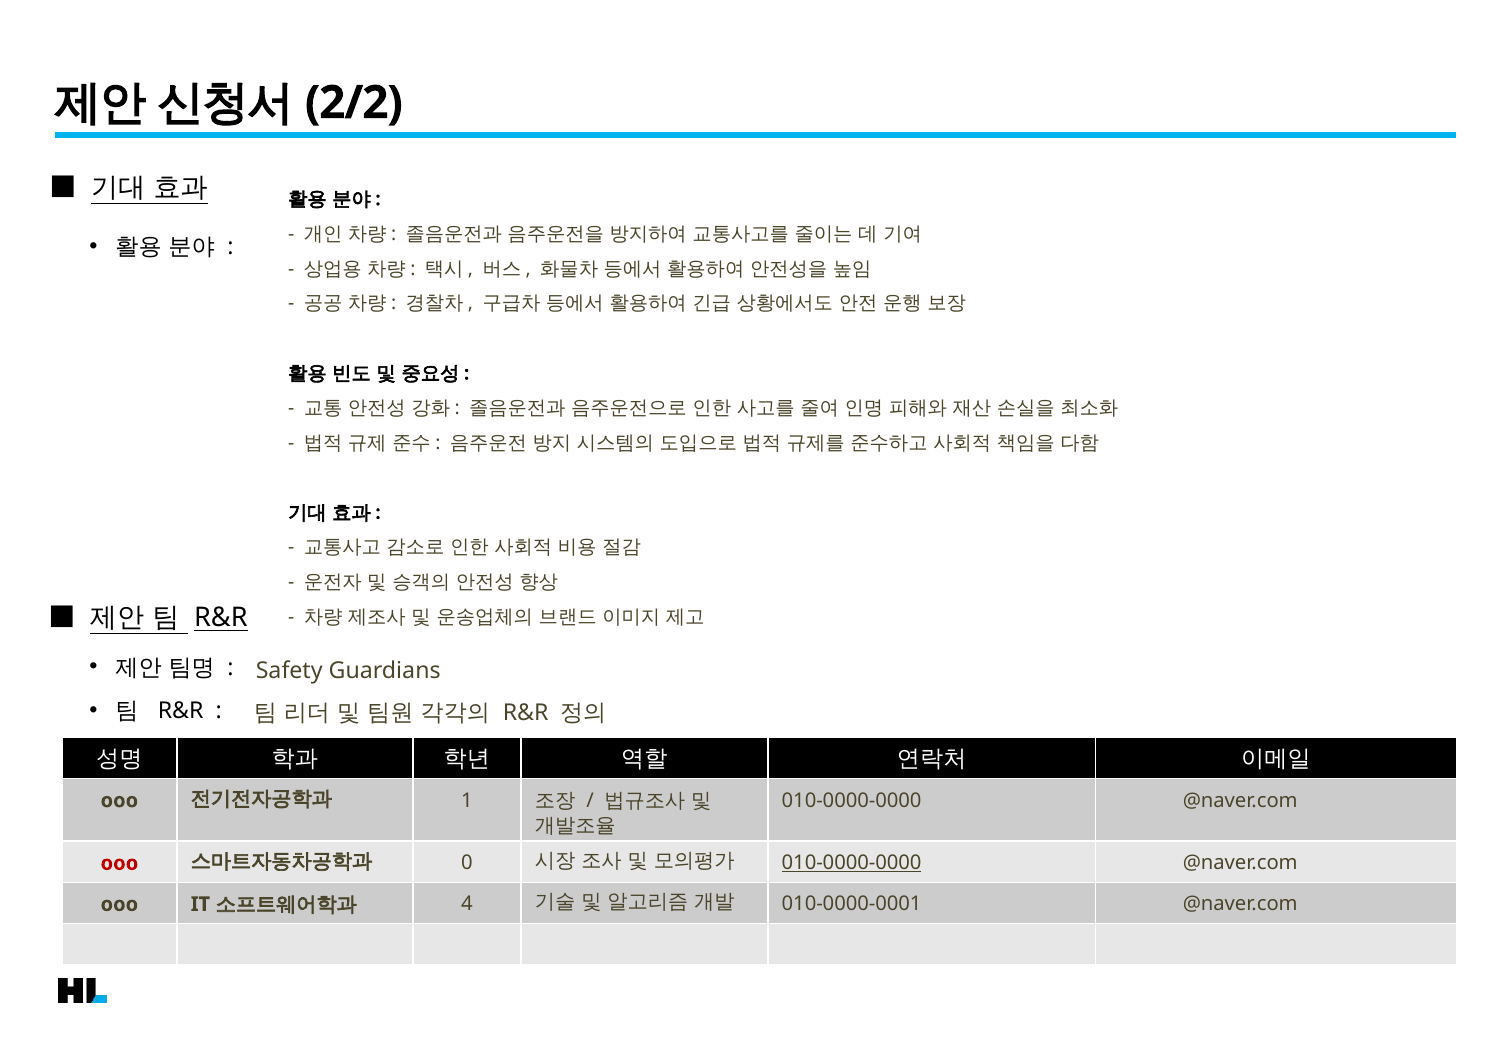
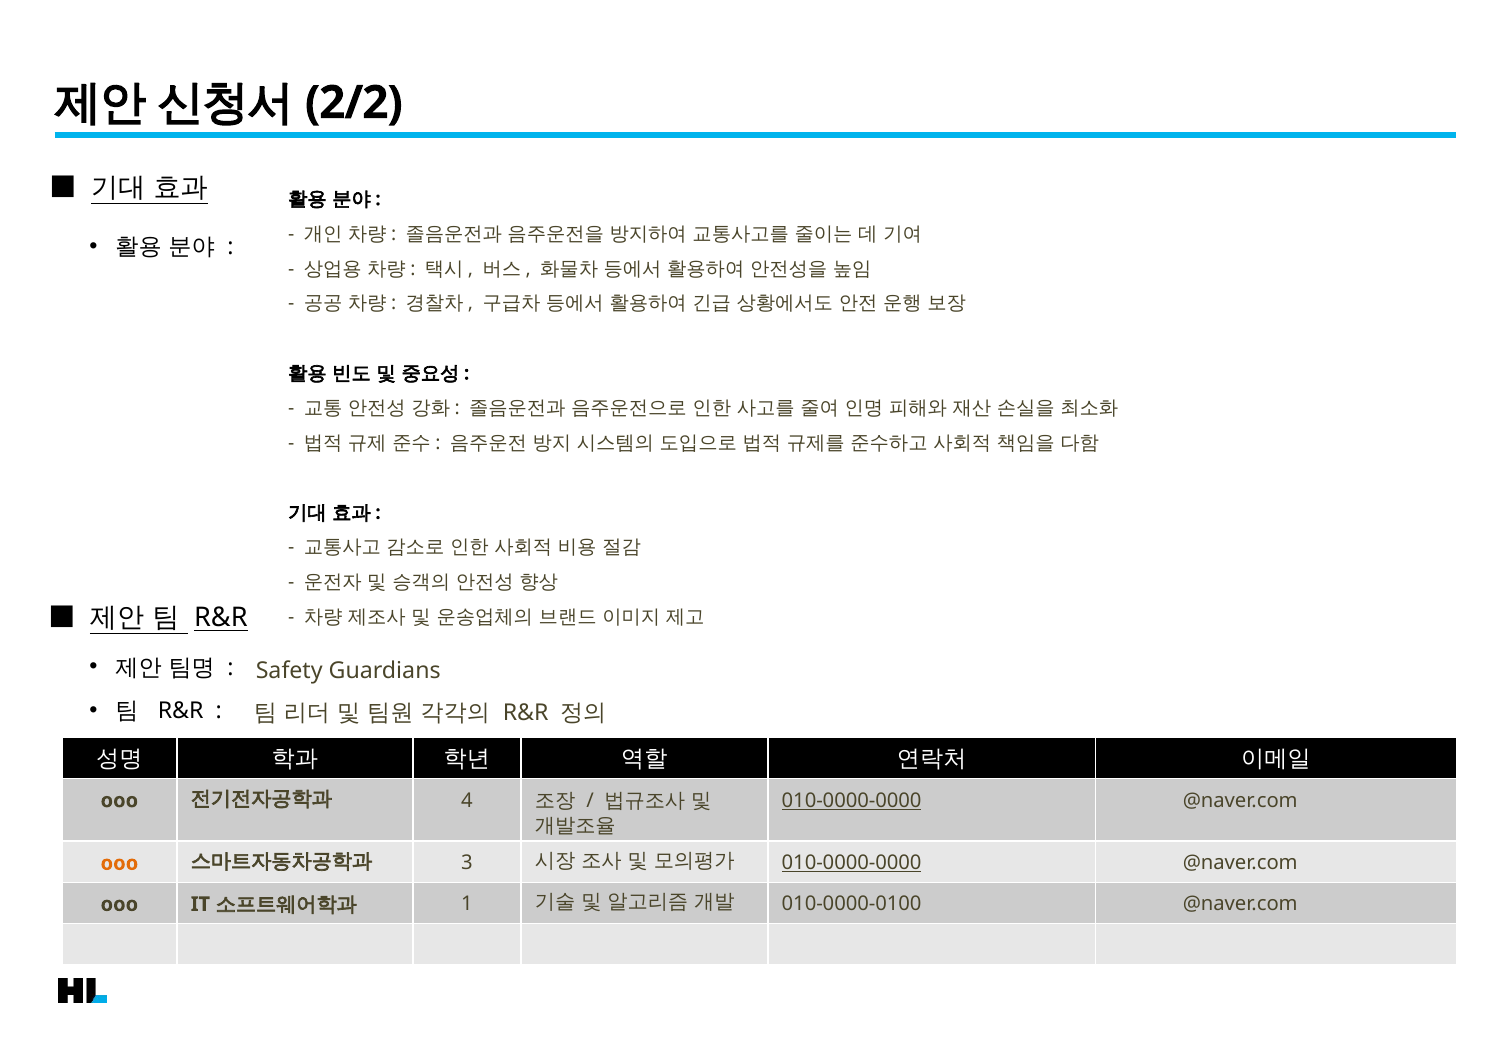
010-0000-0000 underline: none -> present (852, 800)
1: 1 -> 4 (467, 800)
ooo colour: red -> orange (119, 863)
0: 0 -> 3 (467, 863)
4: 4 -> 1 (467, 904)
010-0000-0001: 010-0000-0001 -> 010-0000-0100 (852, 904)
